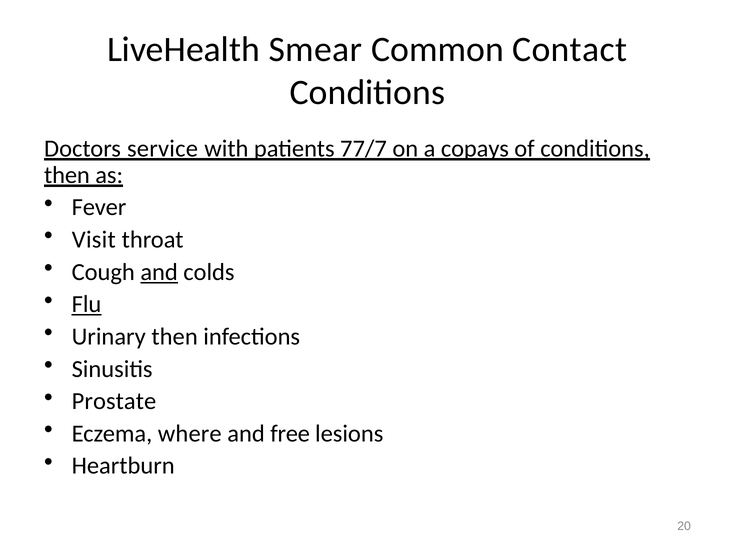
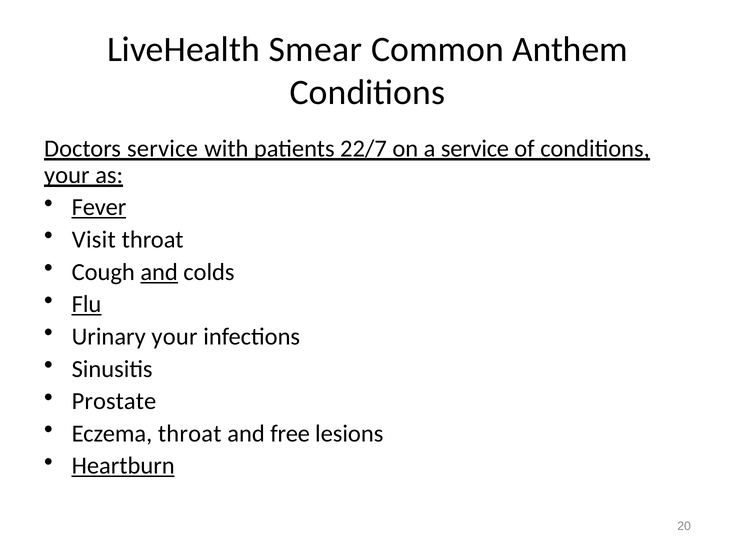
Contact: Contact -> Anthem (570, 50)
77/7: 77/7 -> 22/7 (363, 149)
a copays: copays -> service (475, 149)
then: then -> your (67, 175)
Fever underline: none -> present (99, 207)
Urinary then: then -> your (174, 337)
Eczema where: where -> throat (190, 434)
Heartburn underline: none -> present (123, 466)
